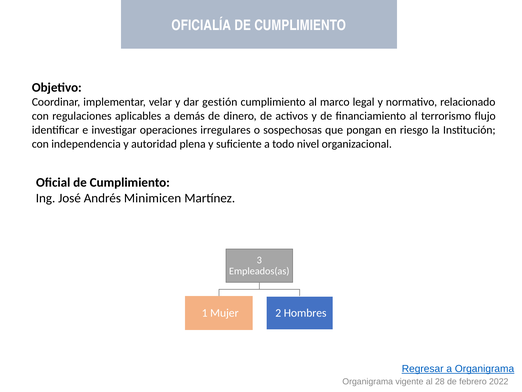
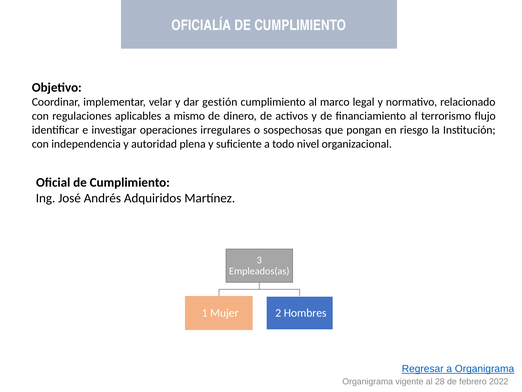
demás: demás -> mismo (189, 116)
Minimicen: Minimicen -> Adquiridos (153, 198)
